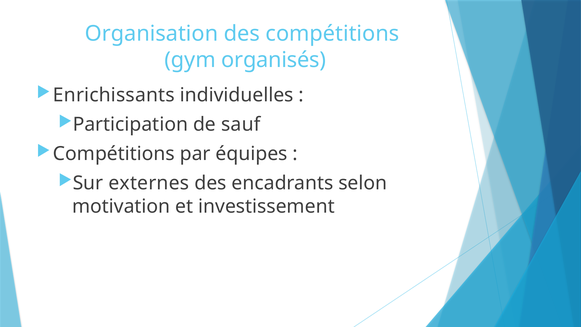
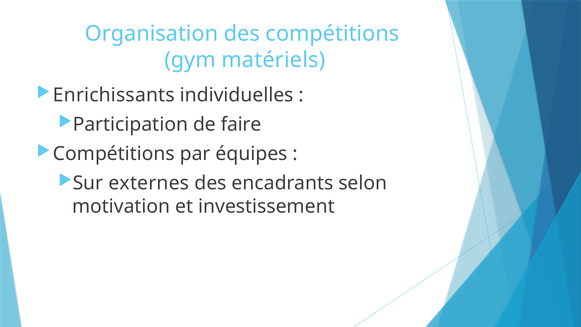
organisés: organisés -> matériels (273, 60)
sauf: sauf -> faire (241, 124)
